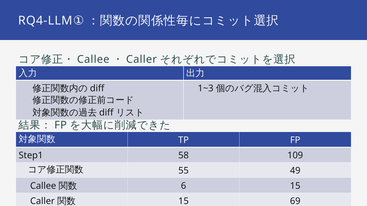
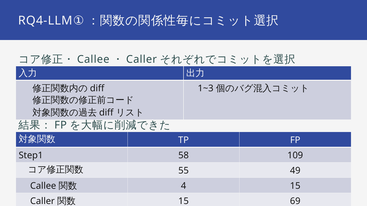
6: 6 -> 4 (184, 186)
